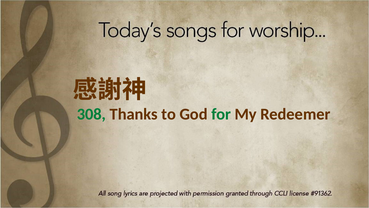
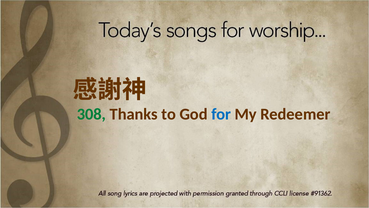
for colour: green -> blue (221, 114)
